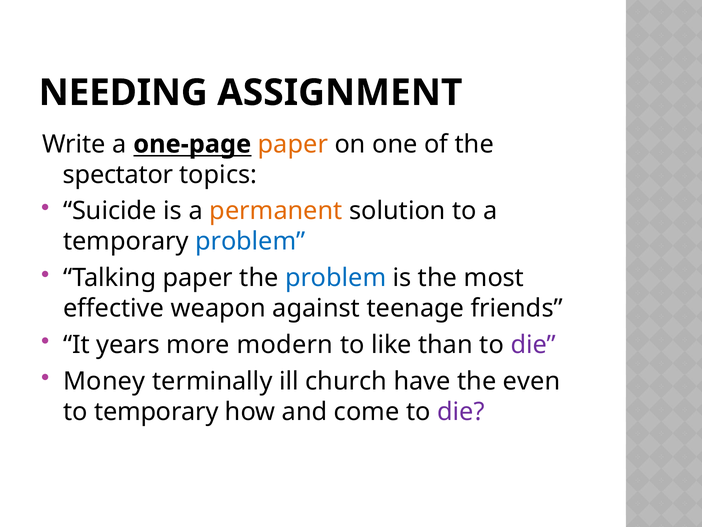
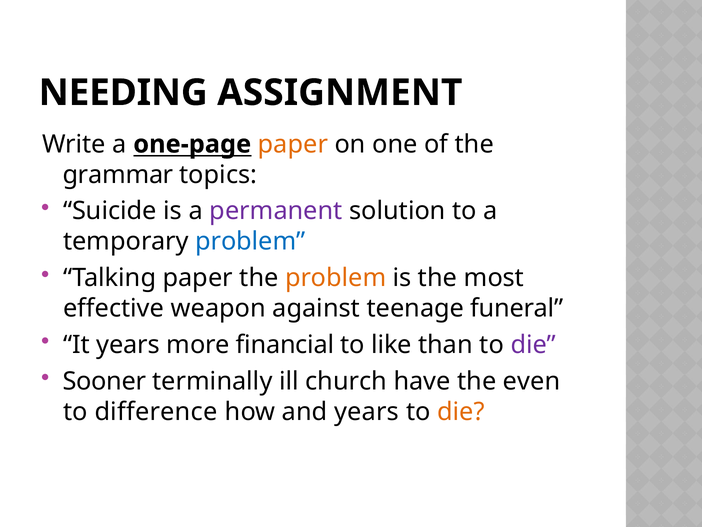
spectator: spectator -> grammar (118, 175)
permanent colour: orange -> purple (276, 211)
problem colour: blue -> orange (336, 278)
friends: friends -> funeral (517, 308)
modern: modern -> financial (285, 345)
Money: Money -> Sooner (105, 381)
to temporary: temporary -> difference (156, 411)
and come: come -> years (367, 411)
die colour: purple -> orange (461, 411)
